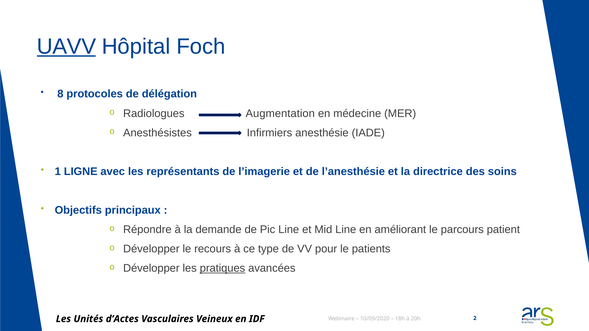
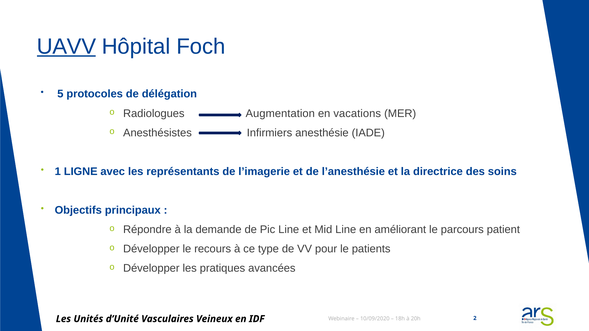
8: 8 -> 5 (60, 94)
médecine: médecine -> vacations (357, 113)
pratiques underline: present -> none (222, 269)
d’Actes: d’Actes -> d’Unité (122, 319)
